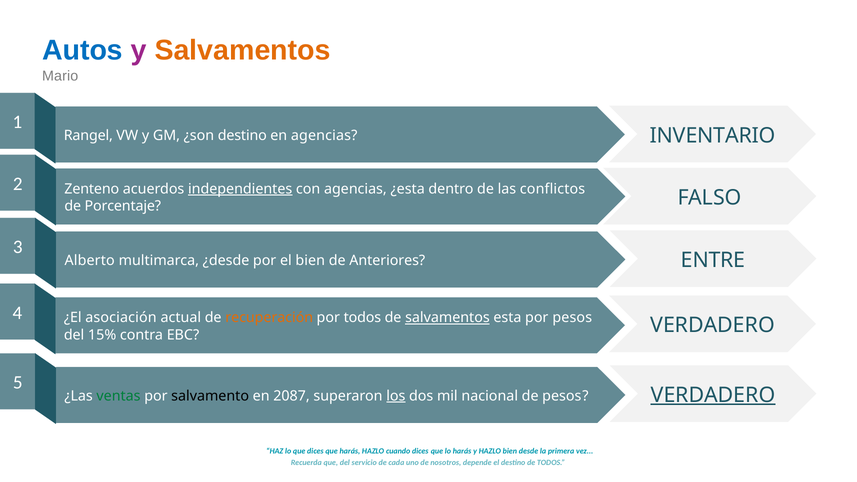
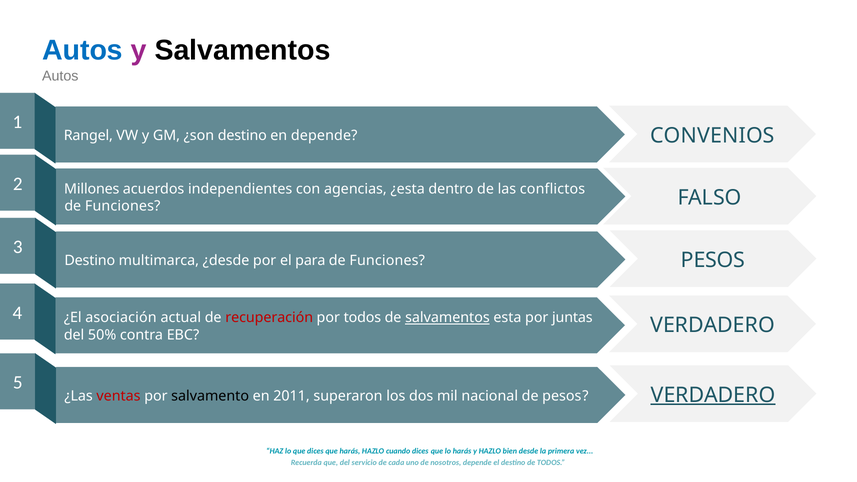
Salvamentos colour: orange -> black (243, 50)
Mario: Mario -> Autos (60, 76)
INVENTARIO: INVENTARIO -> CONVENIOS (712, 136)
en agencias: agencias -> depende (324, 135)
Zenteno: Zenteno -> Millones (92, 189)
independientes underline: present -> none (240, 189)
Porcentaje: Porcentaje -> Funciones (123, 206)
ENTRE: ENTRE -> PESOS (713, 260)
Alberto: Alberto -> Destino (90, 261)
el bien: bien -> para (310, 261)
Anteriores: Anteriores -> Funciones (387, 261)
recuperación colour: orange -> red (269, 318)
por pesos: pesos -> juntas (572, 318)
15%: 15% -> 50% (102, 335)
ventas colour: green -> red (119, 396)
2087: 2087 -> 2011 (292, 396)
los underline: present -> none (396, 396)
